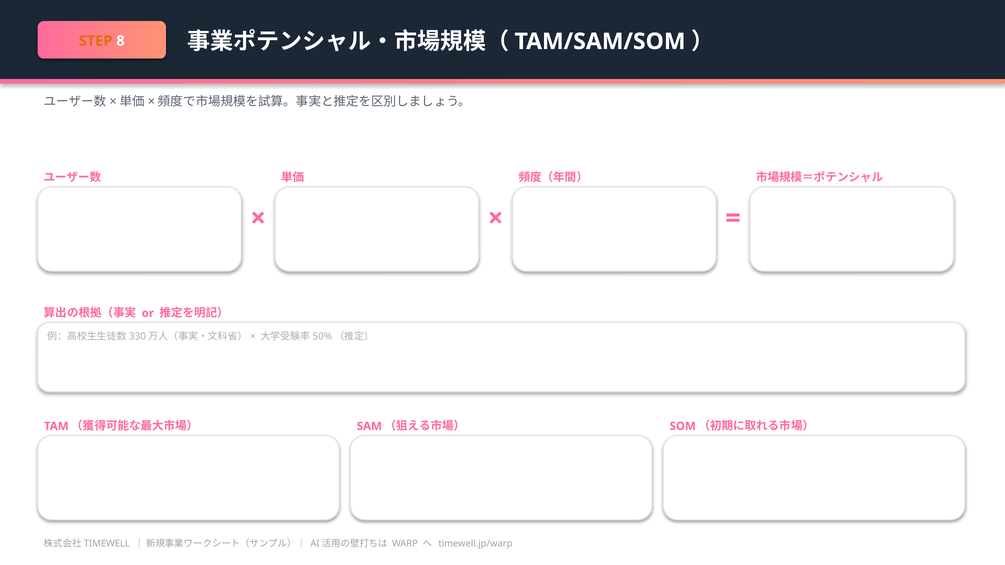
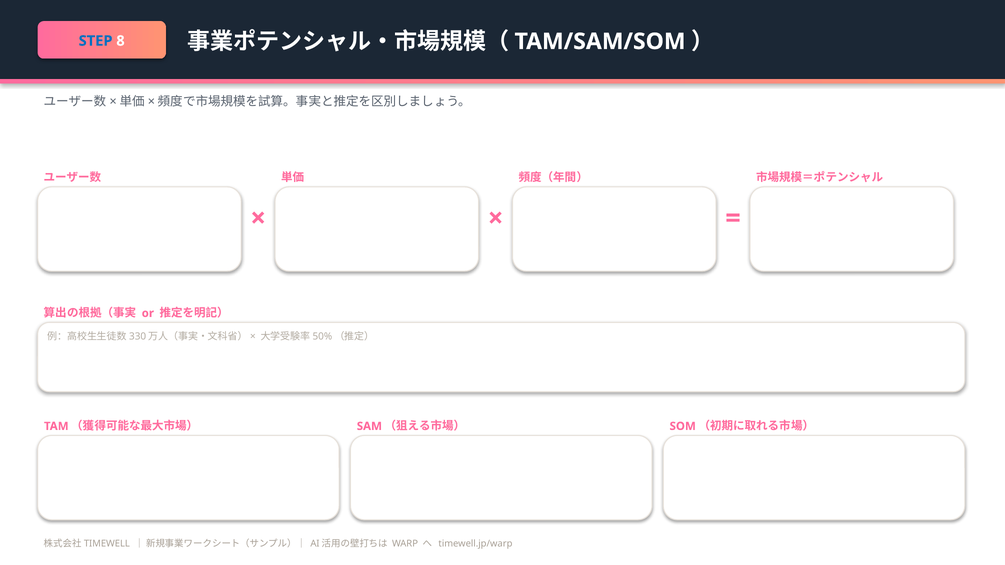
STEP colour: orange -> blue (96, 41)
